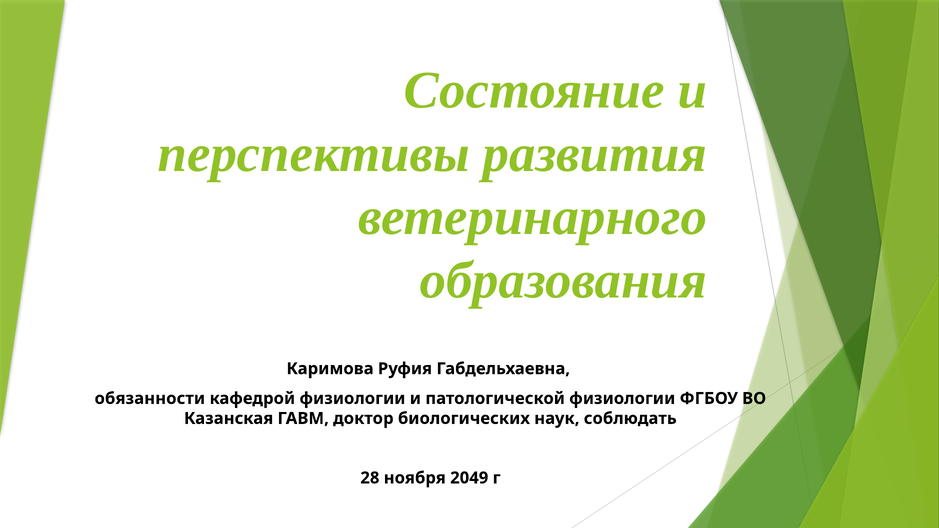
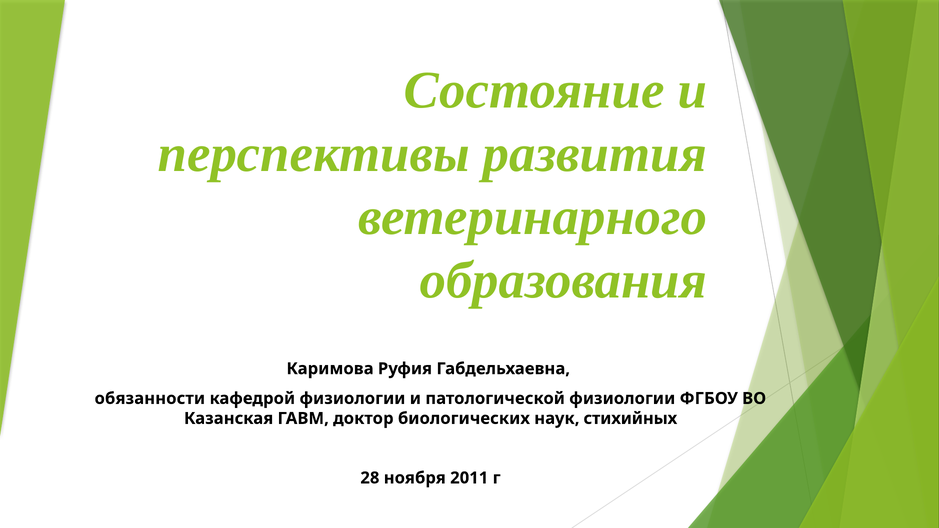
соблюдать: соблюдать -> стихийных (630, 419)
2049: 2049 -> 2011 (469, 478)
